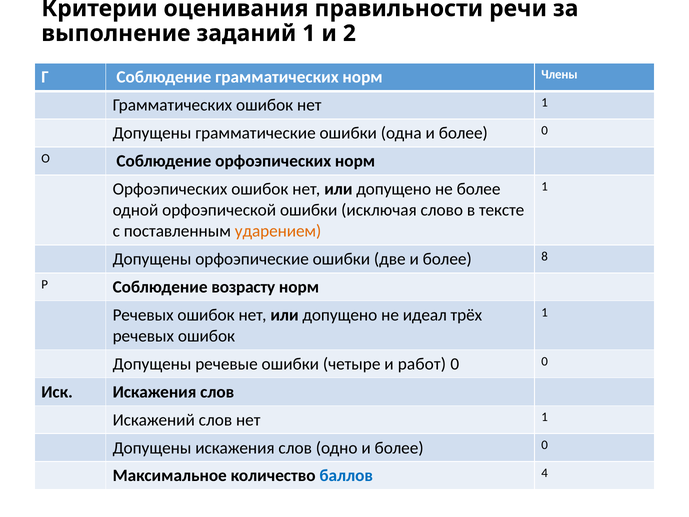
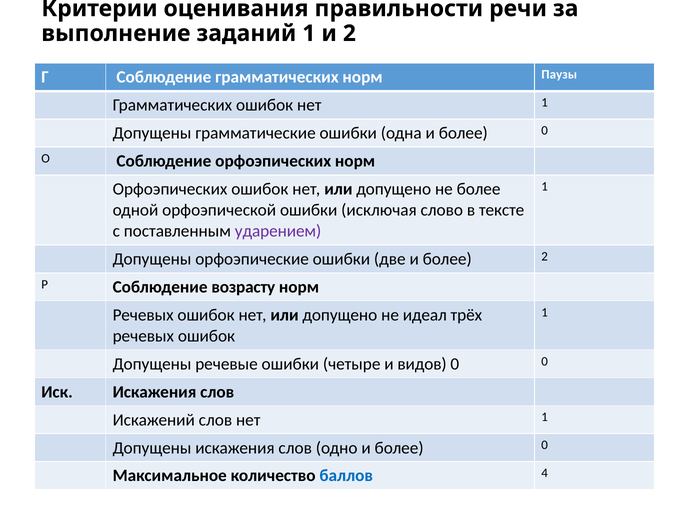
Члены: Члены -> Паузы (559, 75)
ударением colour: orange -> purple (278, 231)
более 8: 8 -> 2 (545, 256)
работ: работ -> видов (422, 364)
